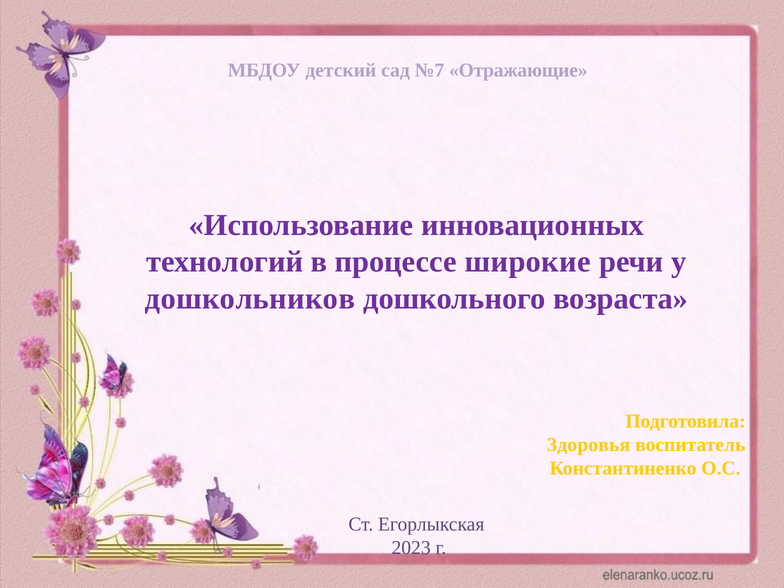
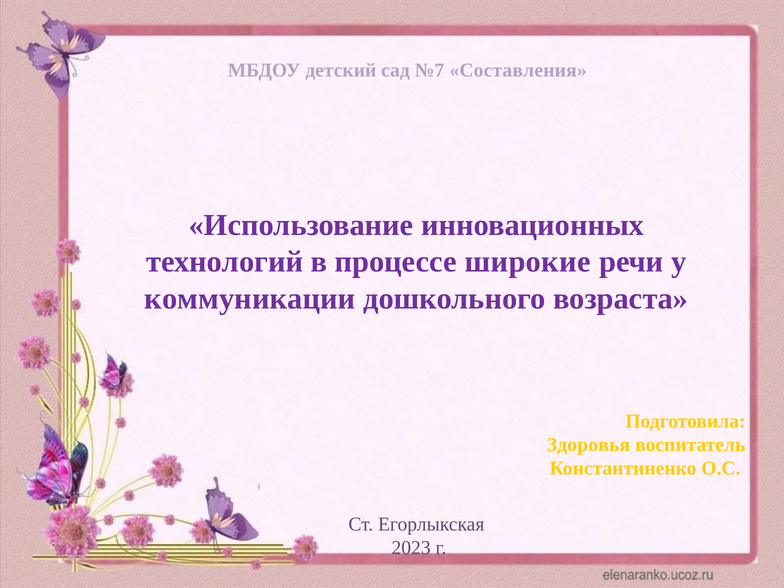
Отражающие: Отражающие -> Составления (518, 70)
дошкольников: дошкольников -> коммуникации (250, 299)
